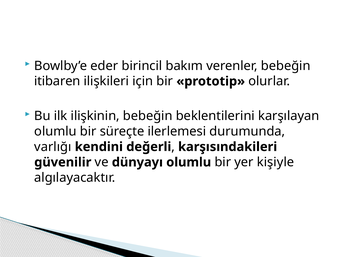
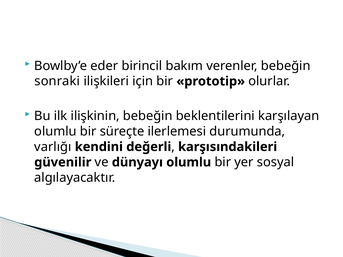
itibaren: itibaren -> sonraki (57, 81)
kişiyle: kişiyle -> sosyal (276, 162)
